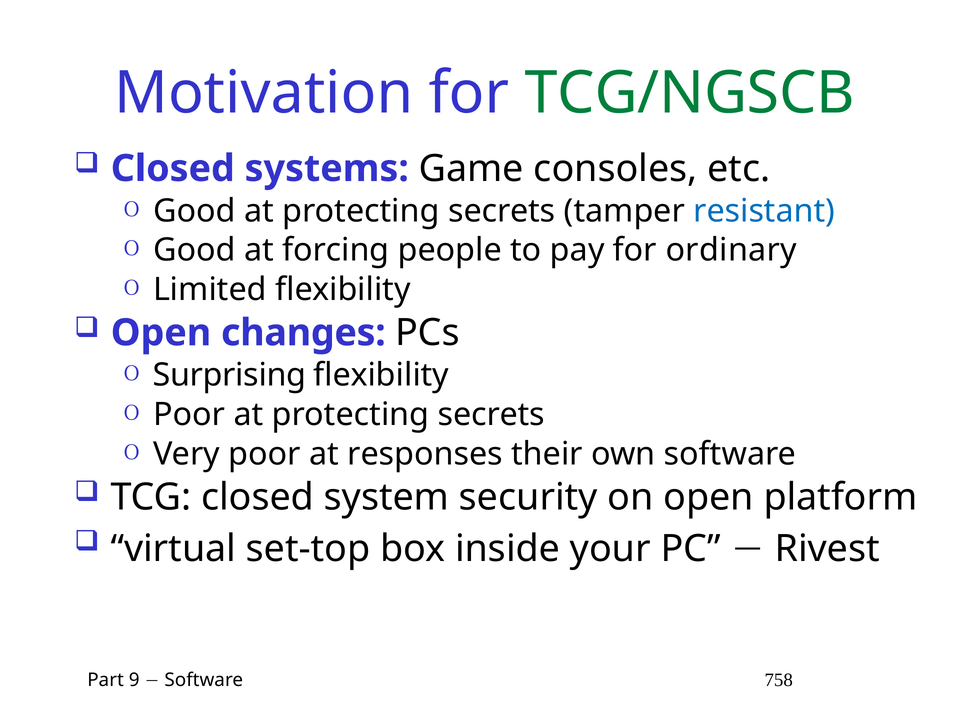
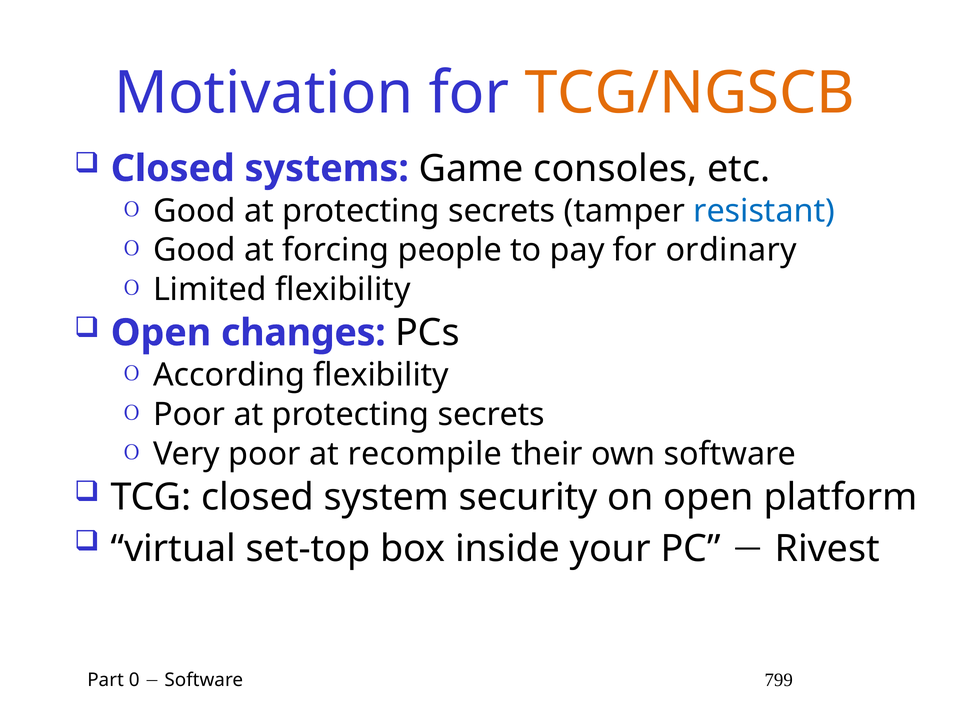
TCG/NGSCB colour: green -> orange (690, 93)
Surprising: Surprising -> According (229, 375)
responses: responses -> recompile (425, 454)
9: 9 -> 0 (134, 680)
758: 758 -> 799 (779, 680)
